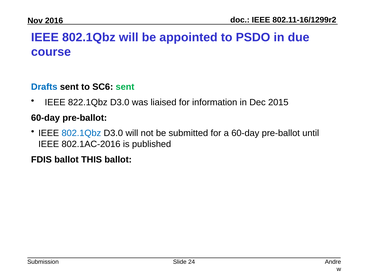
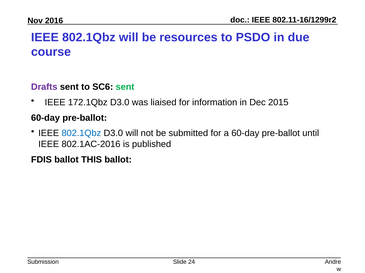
appointed: appointed -> resources (188, 37)
Drafts colour: blue -> purple (44, 87)
822.1Qbz: 822.1Qbz -> 172.1Qbz (88, 103)
